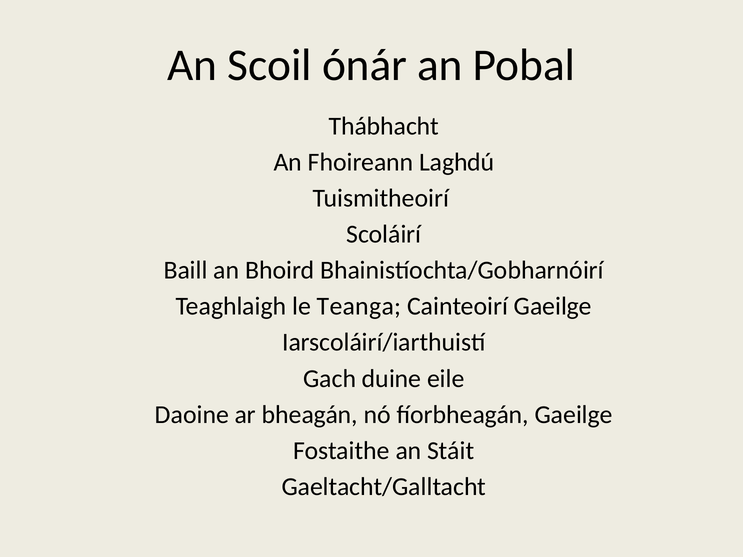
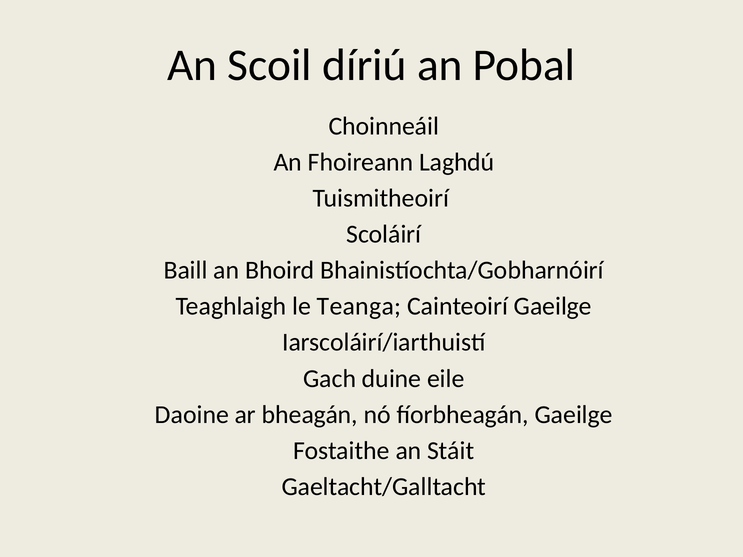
ónár: ónár -> díriú (364, 65)
Thábhacht: Thábhacht -> Choinneáil (384, 126)
